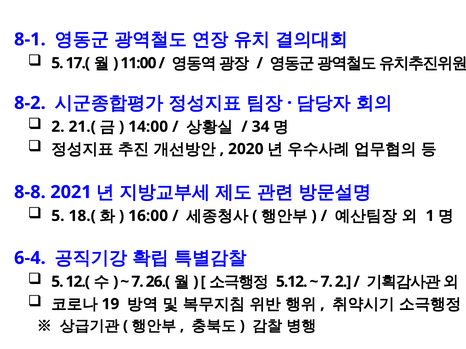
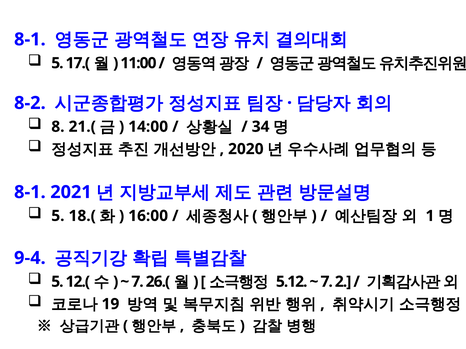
2: 2 -> 8 (58, 127)
8-8: 8-8 -> 8-1 (30, 192)
6-4: 6-4 -> 9-4 (30, 258)
